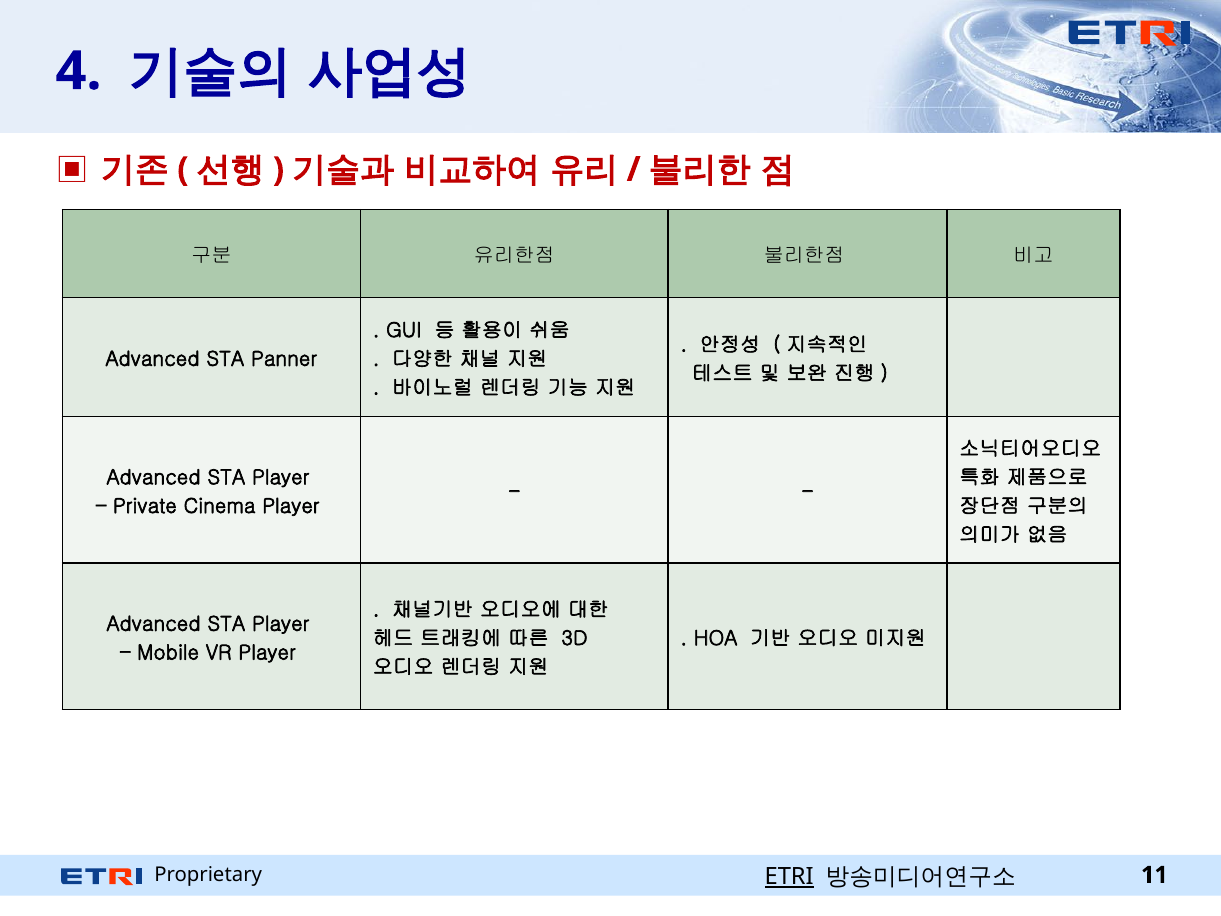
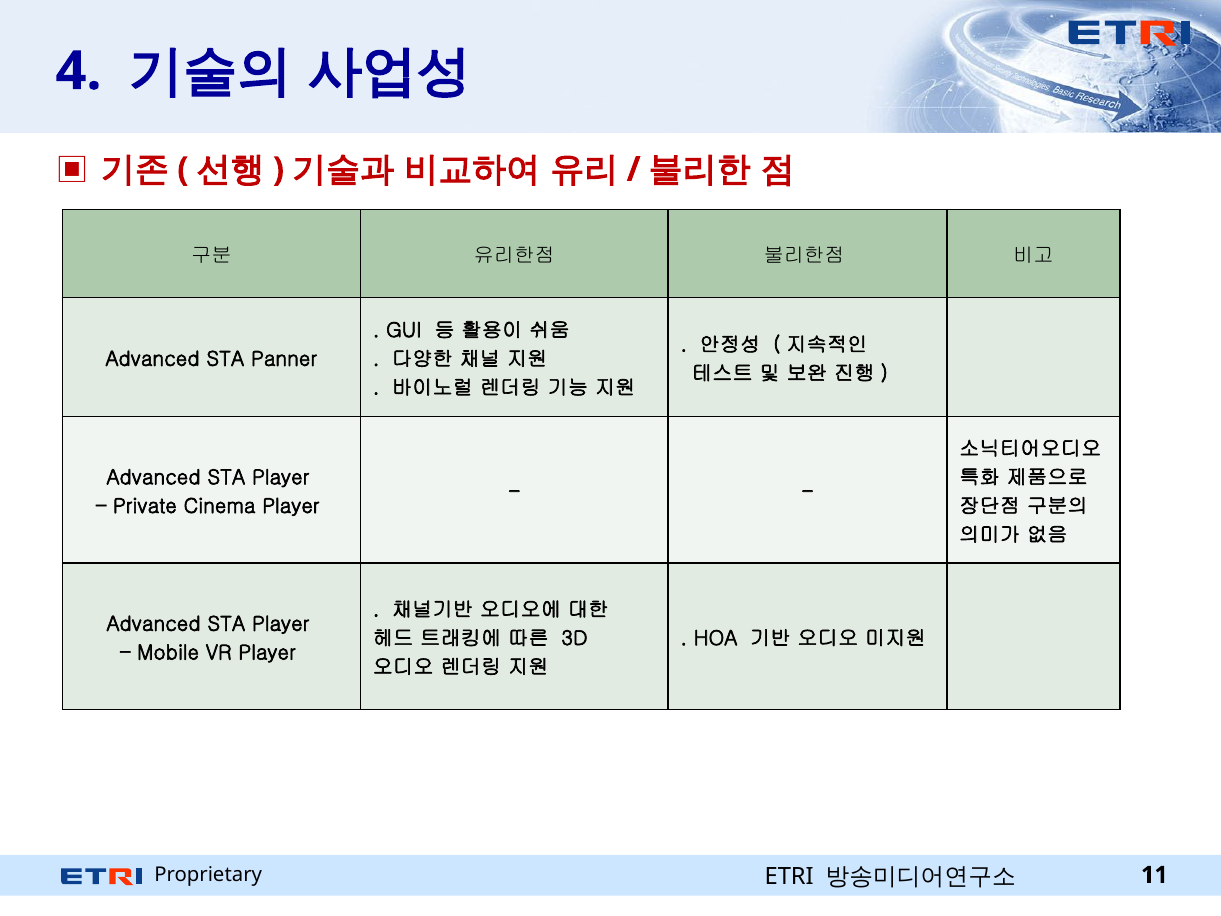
ETRI underline: present -> none (789, 876)
